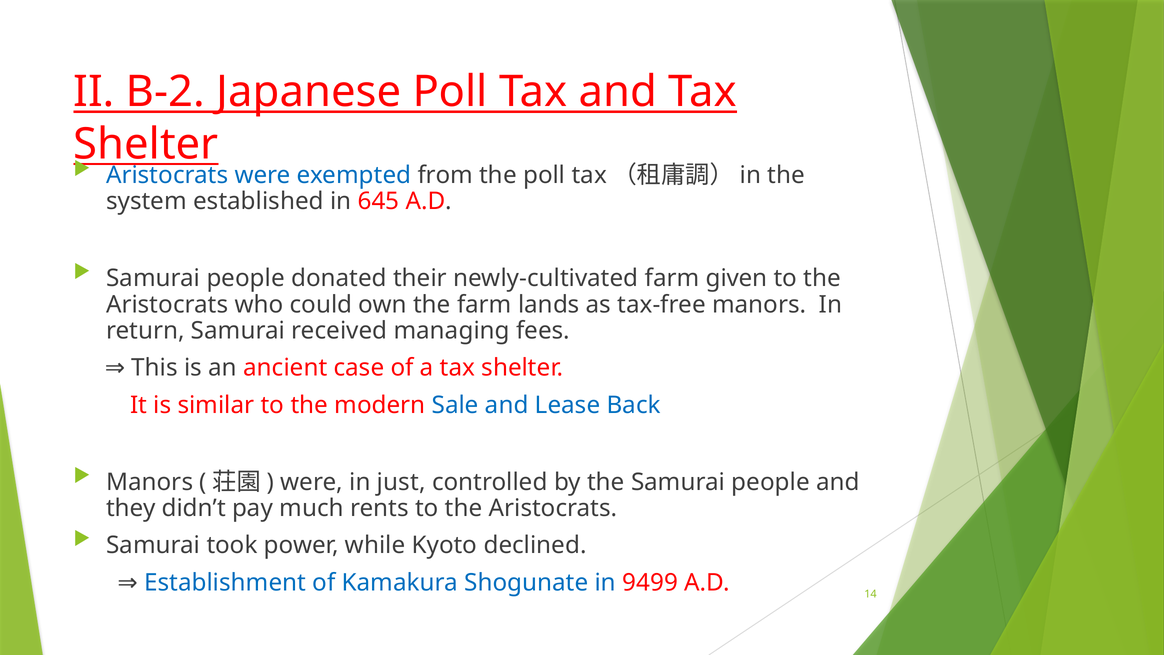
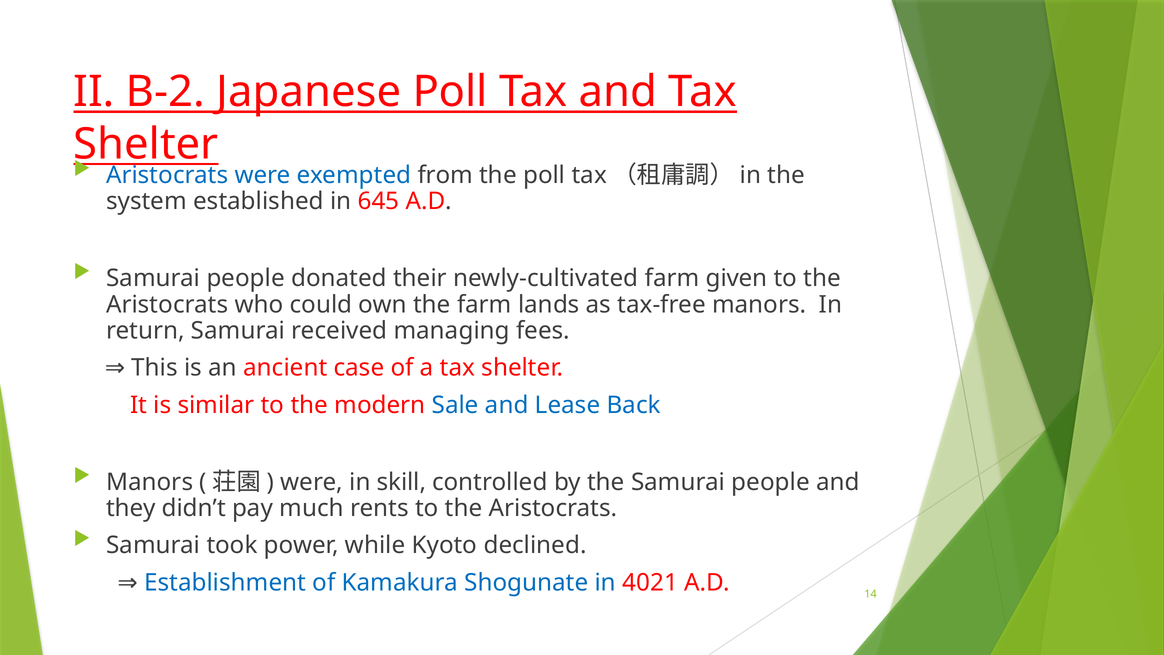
just: just -> skill (401, 482)
9499: 9499 -> 4021 (650, 582)
